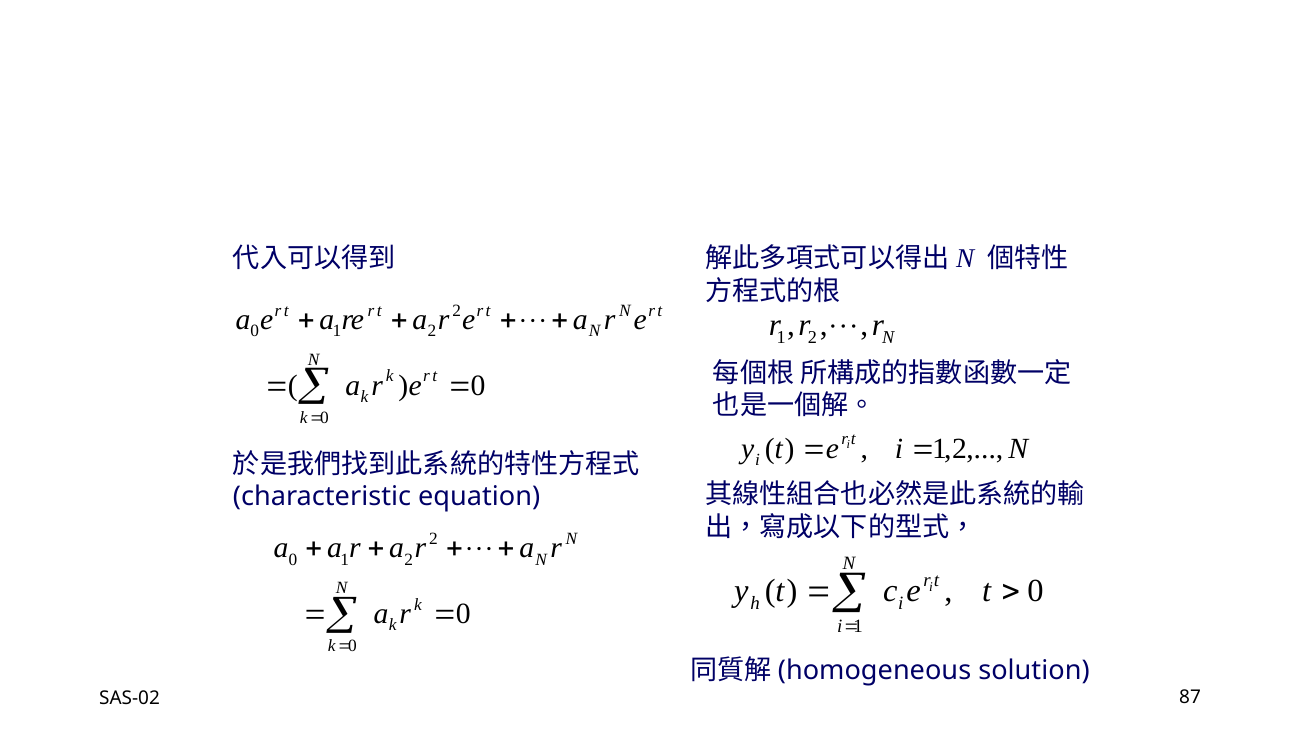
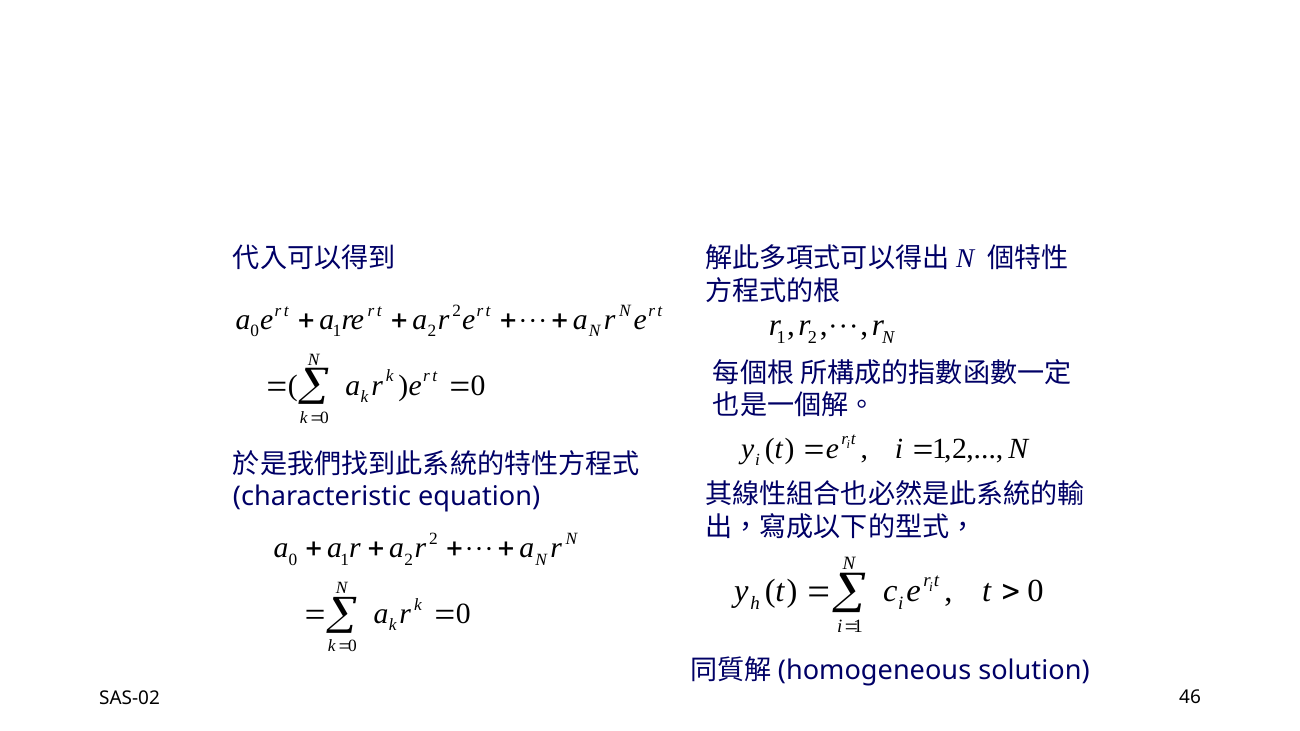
87: 87 -> 46 (1190, 697)
